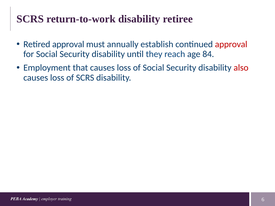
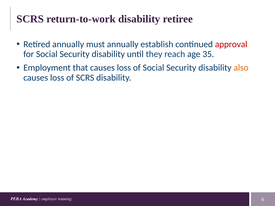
Retired approval: approval -> annually (68, 44)
84: 84 -> 35 (208, 54)
also colour: red -> orange (241, 68)
